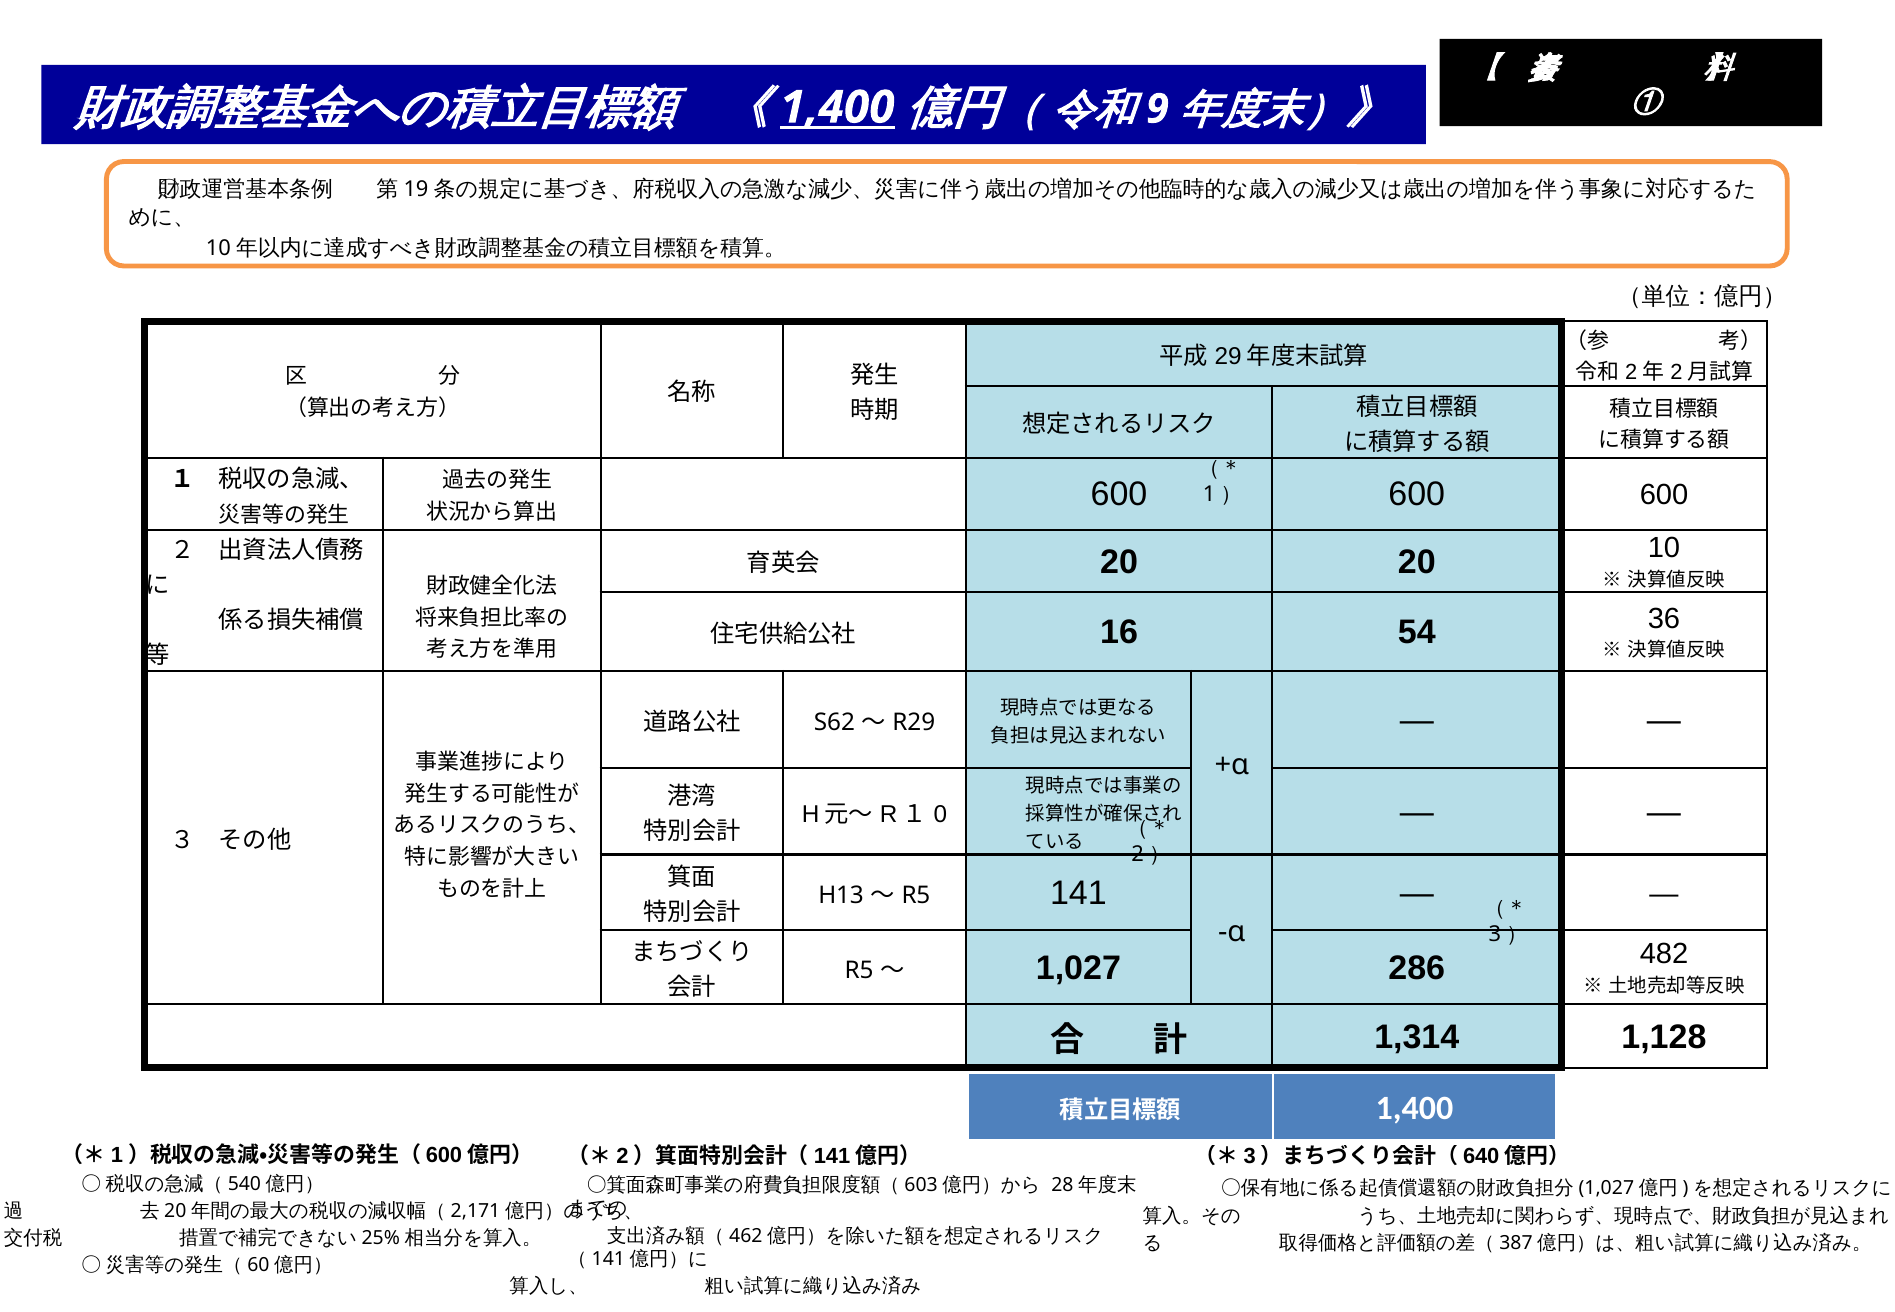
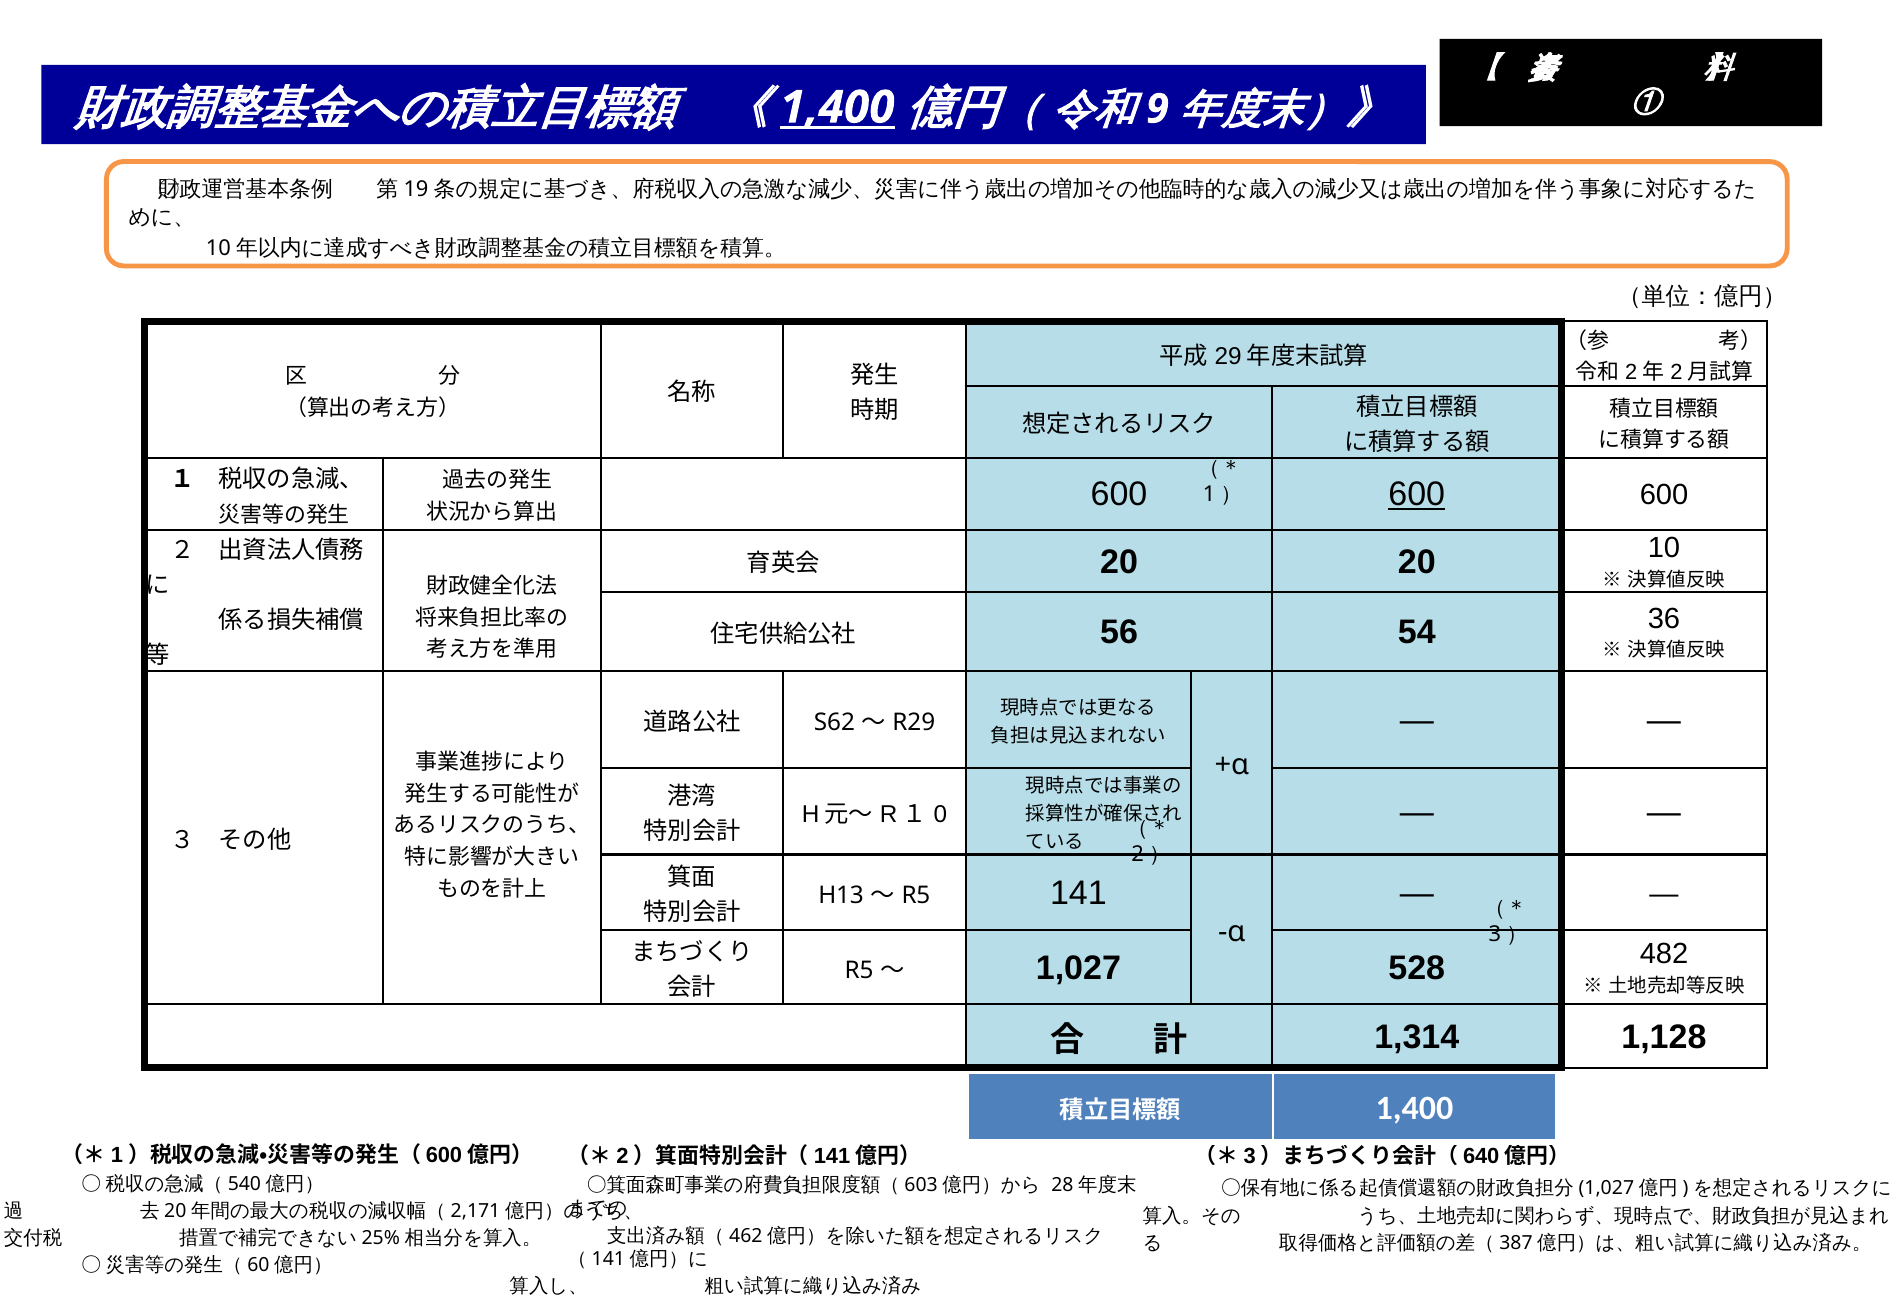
600 underline: none -> present (1417, 495)
16: 16 -> 56 (1119, 633)
286: 286 -> 528 (1417, 968)
